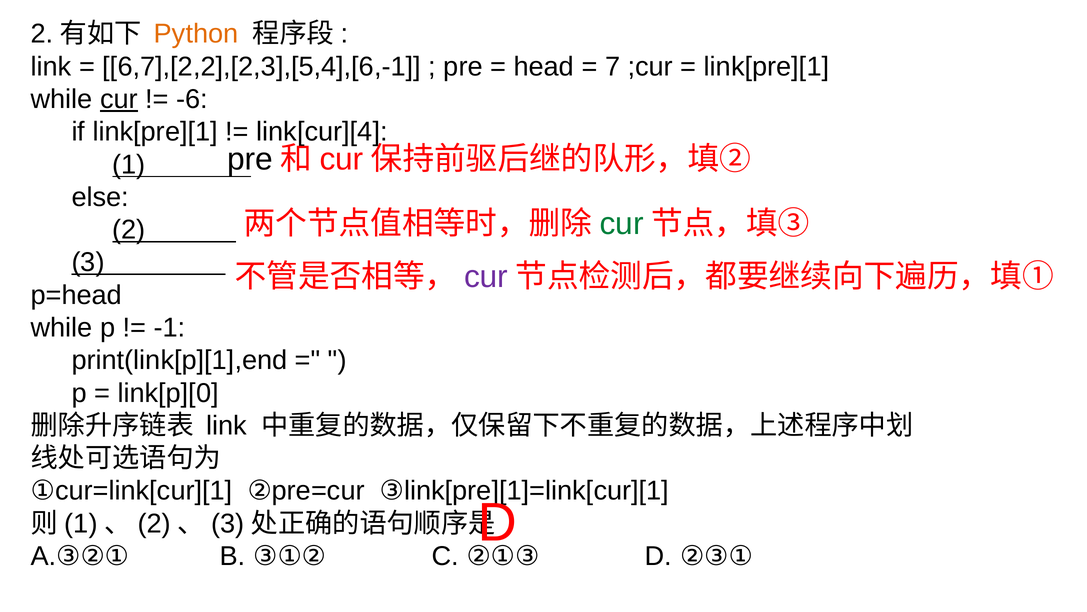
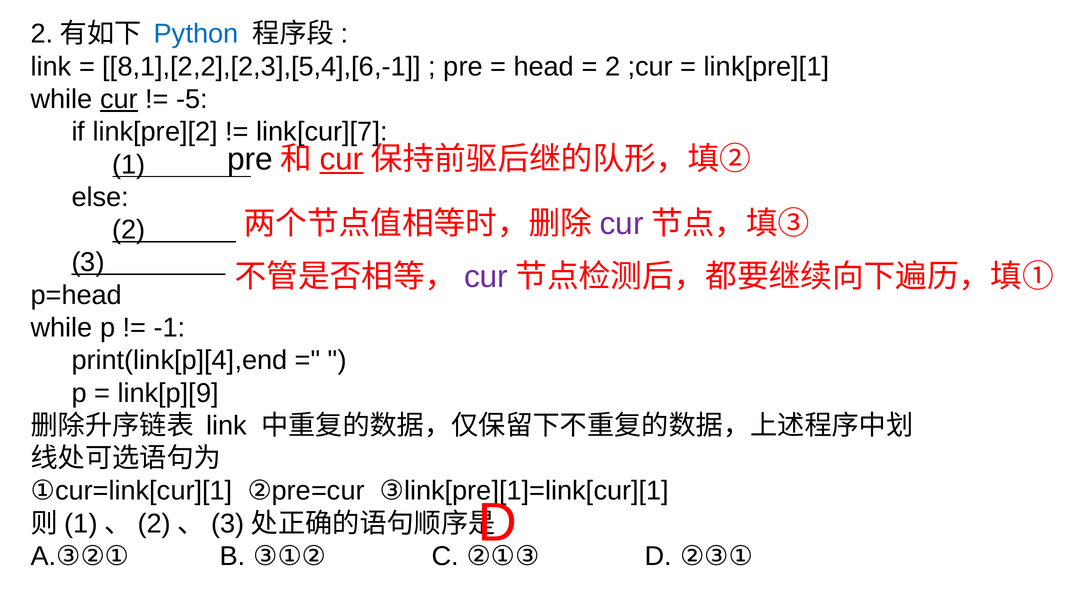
Python colour: orange -> blue (196, 34)
6,7],[2,2],[2,3],[5,4],[6,-1: 6,7],[2,2],[2,3],[5,4],[6,-1 -> 8,1],[2,2],[2,3],[5,4],[6,-1 (262, 67)
7: 7 -> 2 (613, 67)
-6: -6 -> -5 (192, 99)
if link[pre][1: link[pre][1 -> link[pre][2 (155, 132)
link[cur][4: link[cur][4 -> link[cur][7 (322, 132)
cur underline: none -> present (342, 159)
cur colour: green -> purple (622, 223)
print(link[p][1],end: print(link[p][1],end -> print(link[p][4],end (179, 360)
link[p][0: link[p][0 -> link[p][9 (168, 393)
